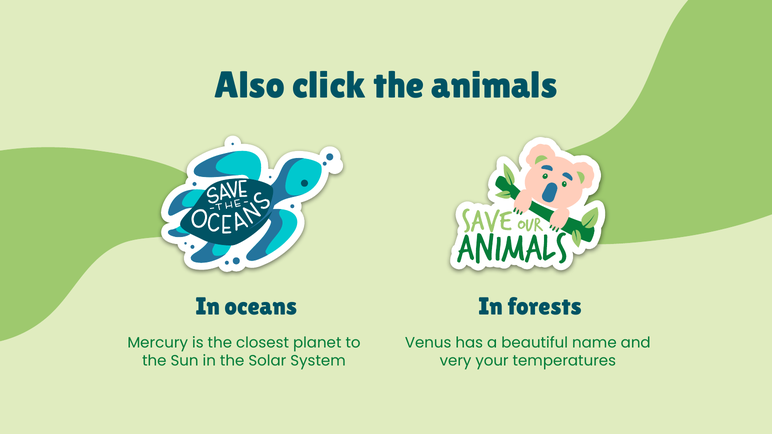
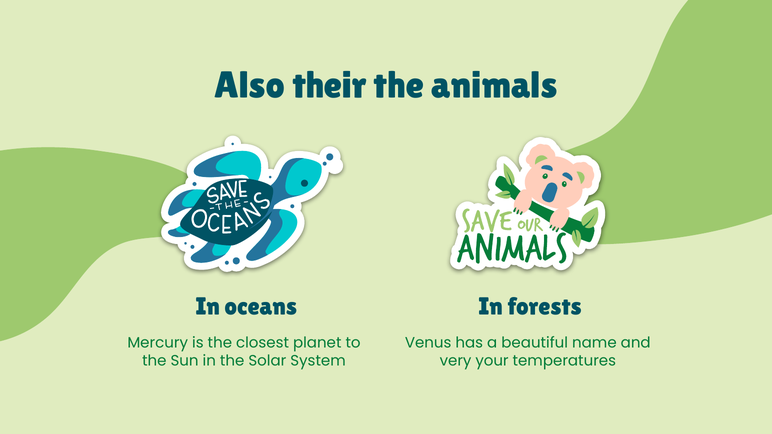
click: click -> their (329, 85)
